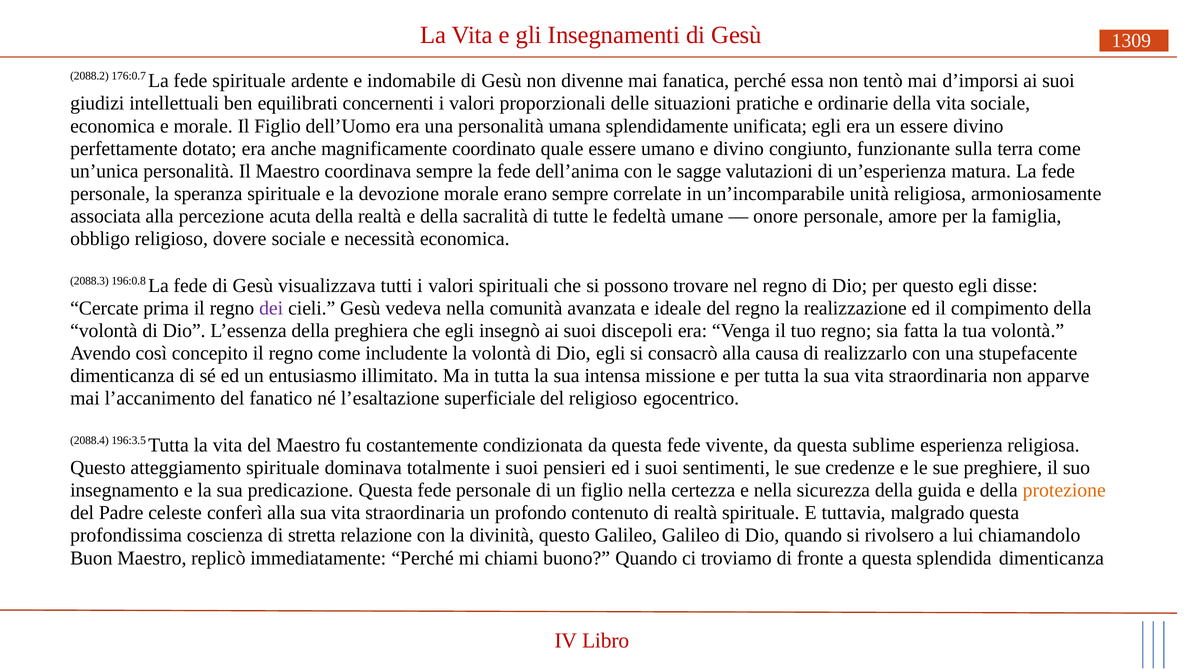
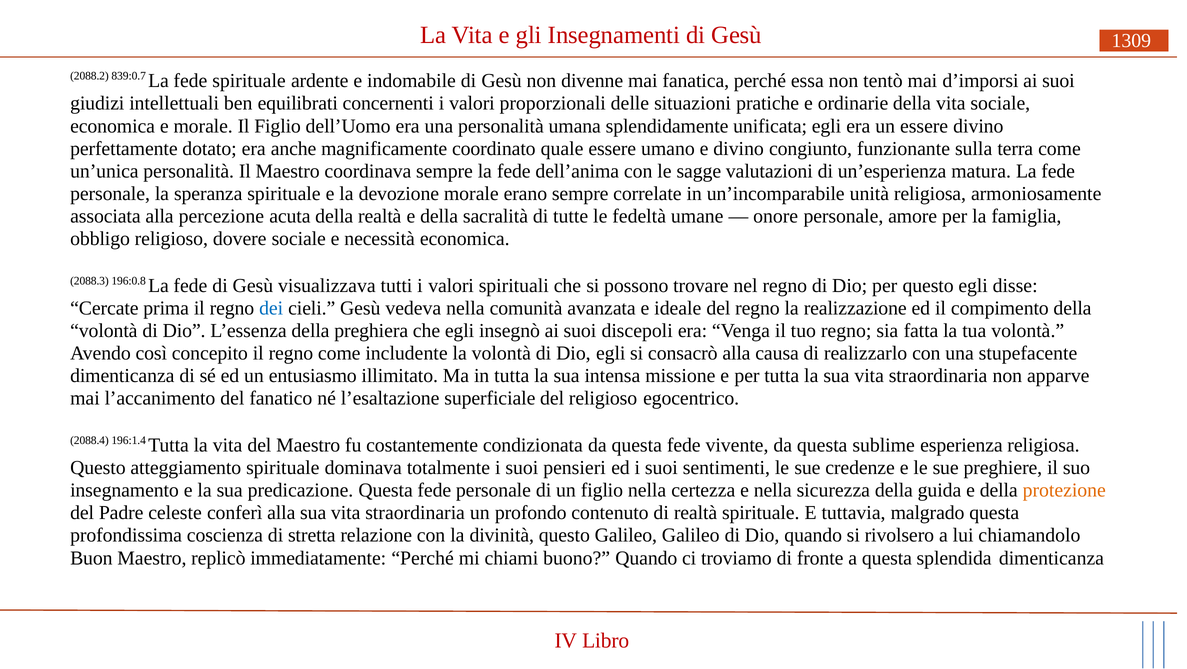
176:0.7: 176:0.7 -> 839:0.7 (129, 76)
dei colour: purple -> blue (271, 308)
196:3.5: 196:3.5 -> 196:1.4 (129, 440)
